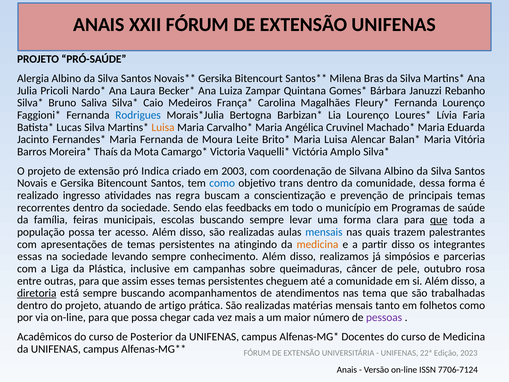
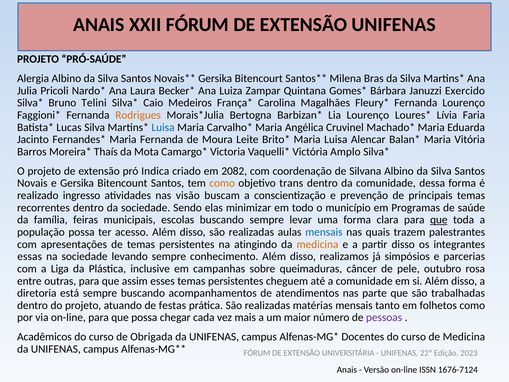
Rebanho: Rebanho -> Exercido (465, 91)
Saliva: Saliva -> Telini (94, 103)
Rodrigues colour: blue -> orange (138, 115)
Luisa colour: orange -> blue (163, 127)
2003: 2003 -> 2082 (234, 171)
como colour: blue -> orange (222, 183)
regra: regra -> visão (188, 195)
feedbacks: feedbacks -> minimizar (249, 208)
diretoria underline: present -> none (37, 293)
tema: tema -> parte (375, 293)
artigo: artigo -> festas (172, 305)
Posterior: Posterior -> Obrigada (151, 337)
7706-7124: 7706-7124 -> 1676-7124 (458, 369)
